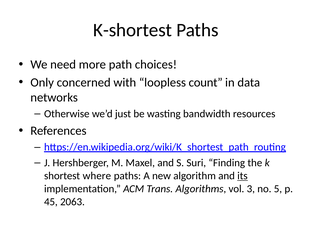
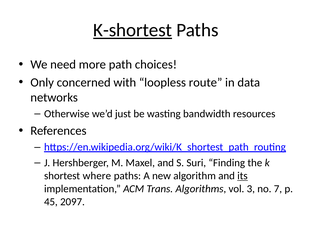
K-shortest underline: none -> present (133, 30)
count: count -> route (206, 82)
5: 5 -> 7 (278, 189)
2063: 2063 -> 2097 (72, 202)
